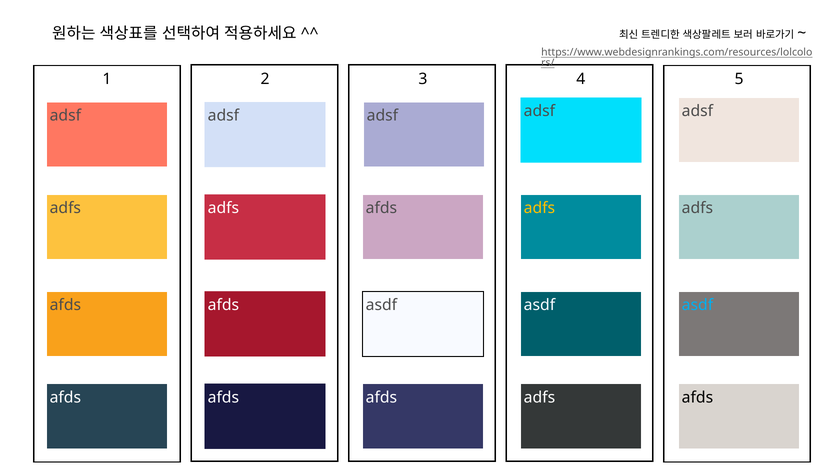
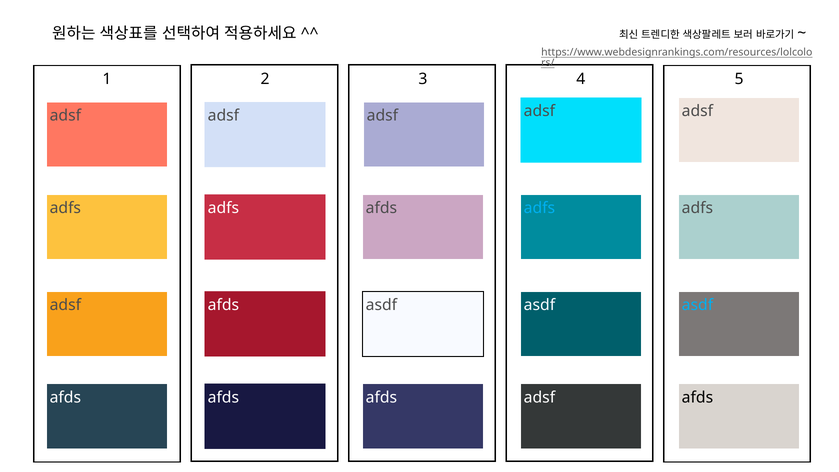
adfs colour: yellow -> light blue (539, 208)
afds: afds -> adsf (65, 305)
adfs: adfs -> adsf (539, 397)
